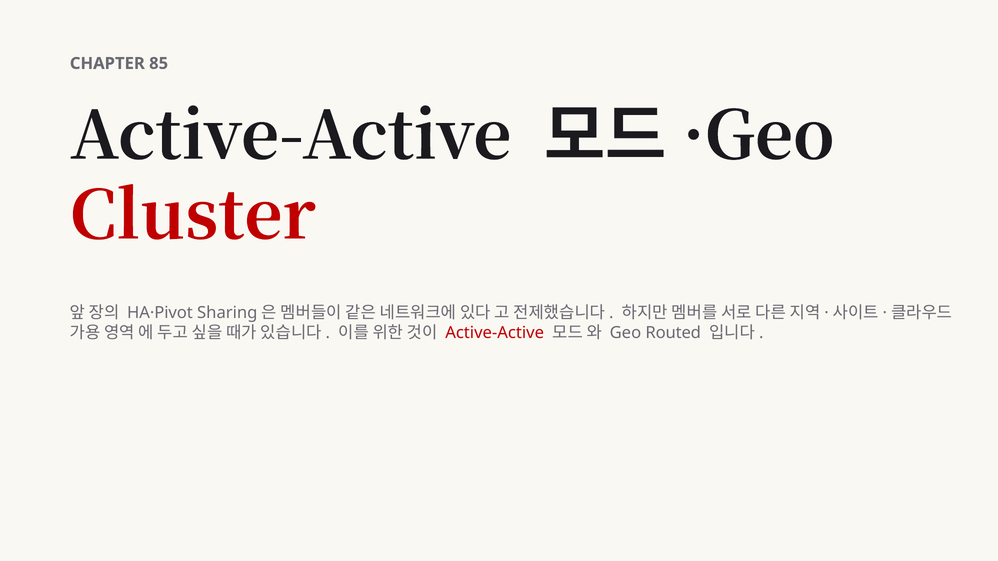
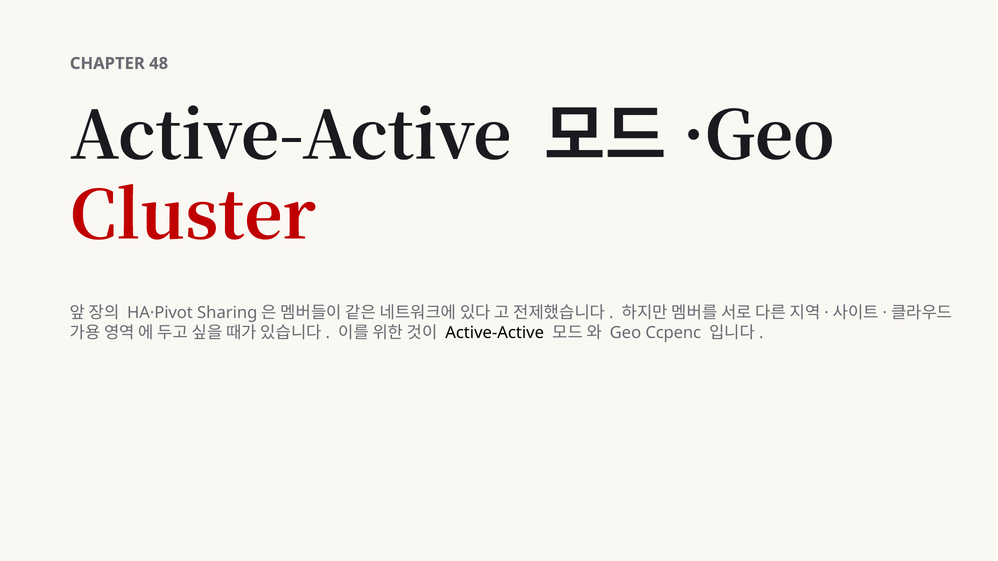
85: 85 -> 48 (159, 63)
Active-Active colour: red -> black (495, 333)
Routed: Routed -> Ccpenc (673, 333)
